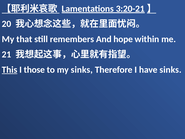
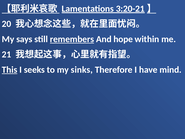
that: that -> says (24, 39)
remembers underline: none -> present (72, 39)
those: those -> seeks (34, 70)
have sinks: sinks -> mind (171, 70)
